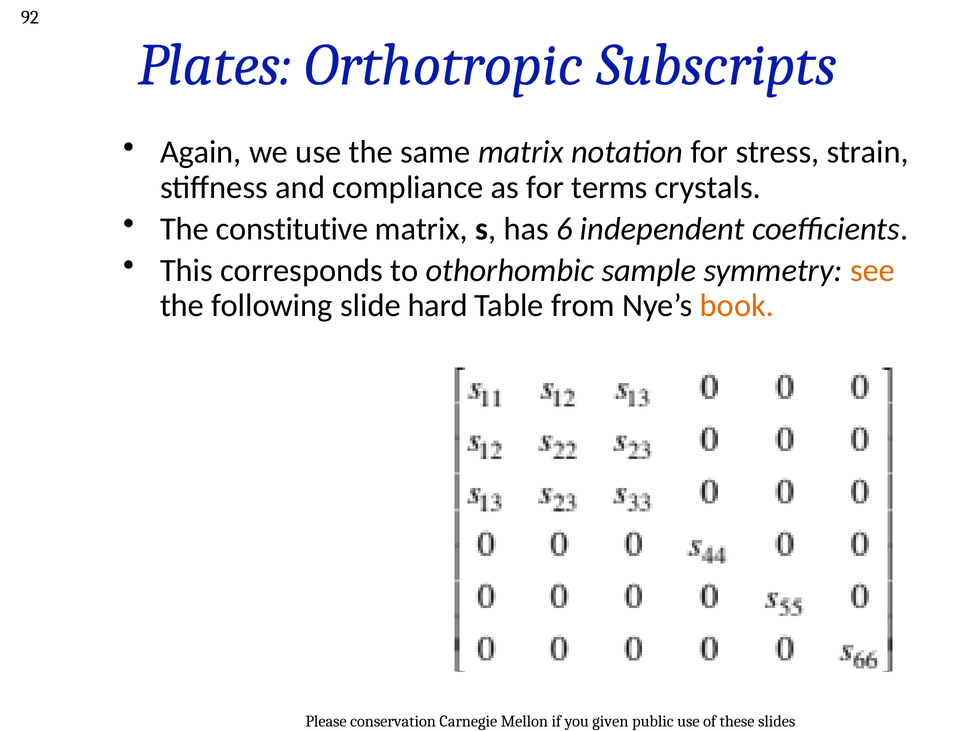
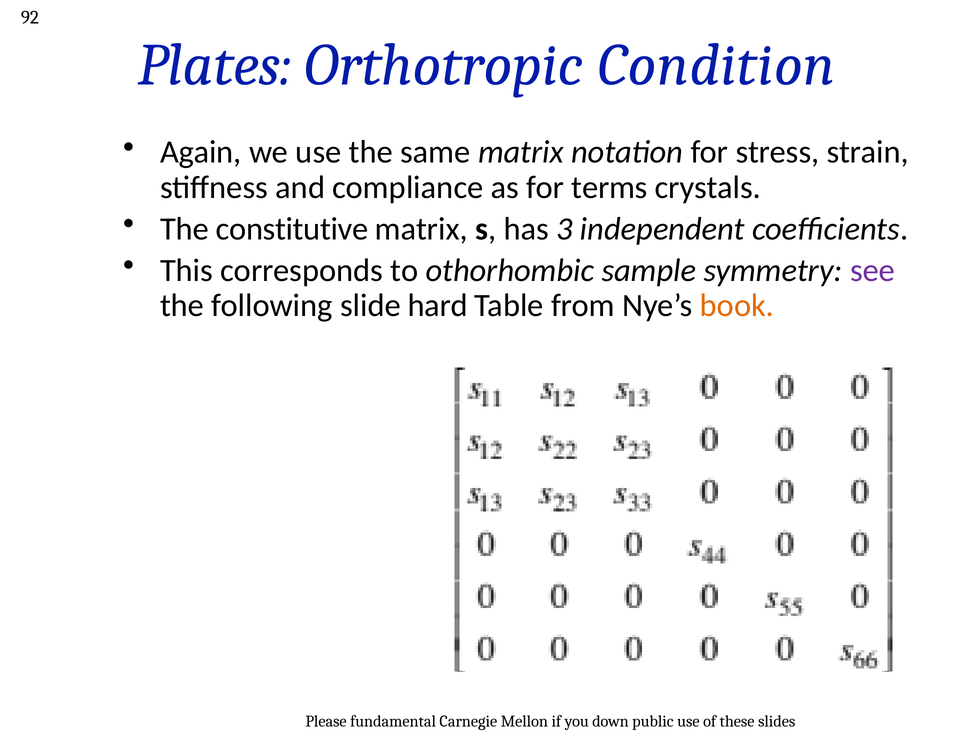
Subscripts: Subscripts -> Condition (716, 65)
6: 6 -> 3 (564, 229)
see colour: orange -> purple (872, 270)
conservation: conservation -> fundamental (393, 722)
given: given -> down (611, 722)
